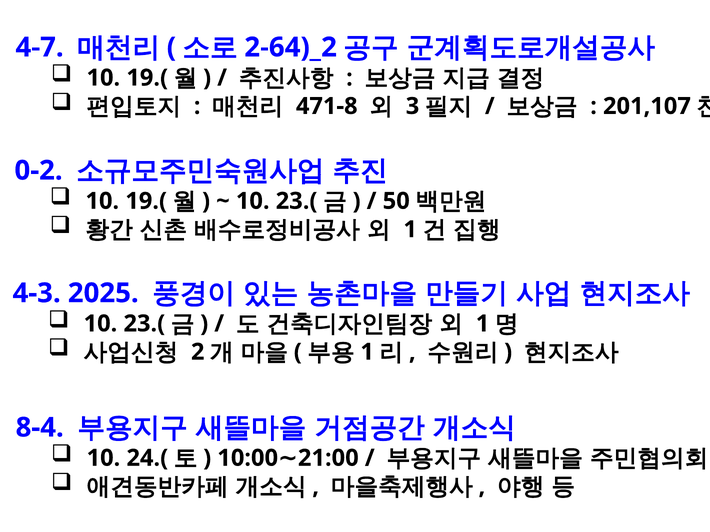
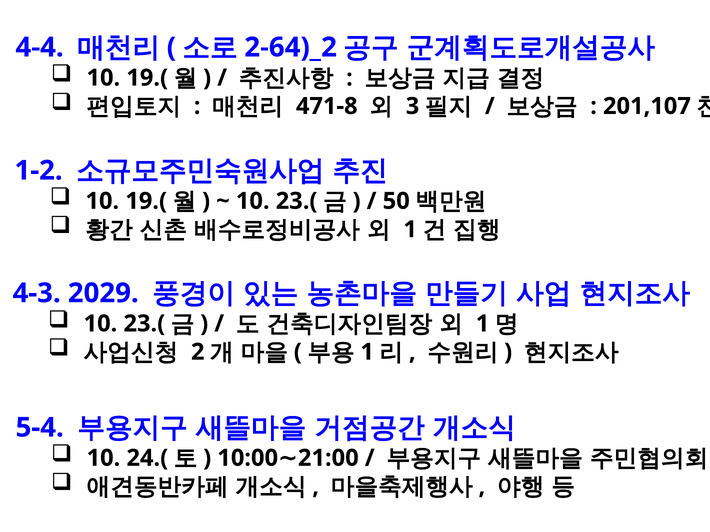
4-7: 4-7 -> 4-4 (40, 47)
0-2: 0-2 -> 1-2 (39, 171)
2025: 2025 -> 2029 (103, 293)
8-4: 8-4 -> 5-4 (40, 428)
